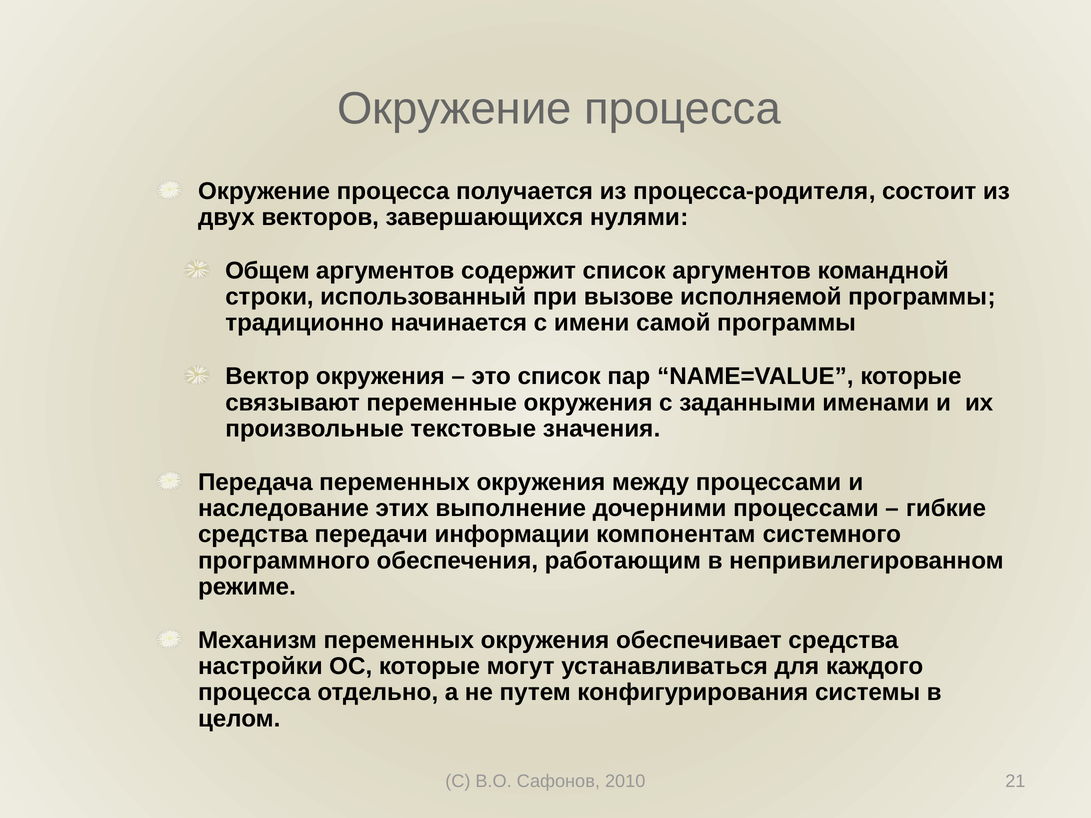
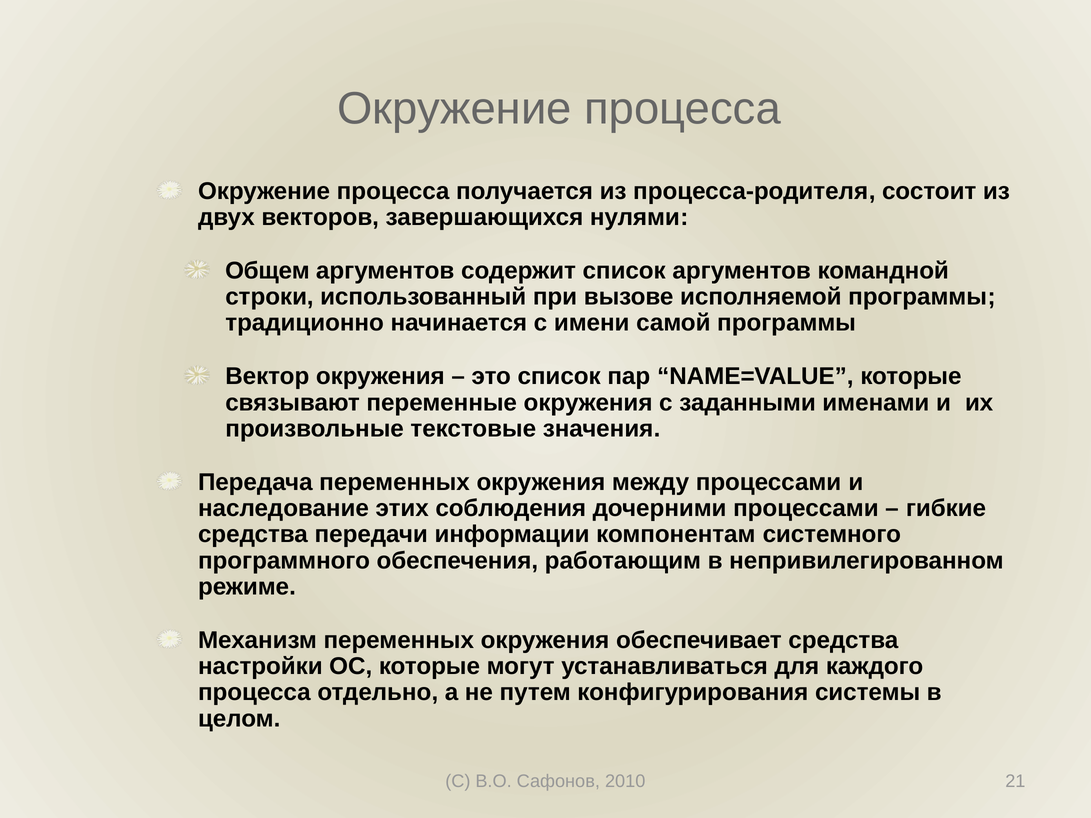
выполнение: выполнение -> соблюдения (511, 508)
